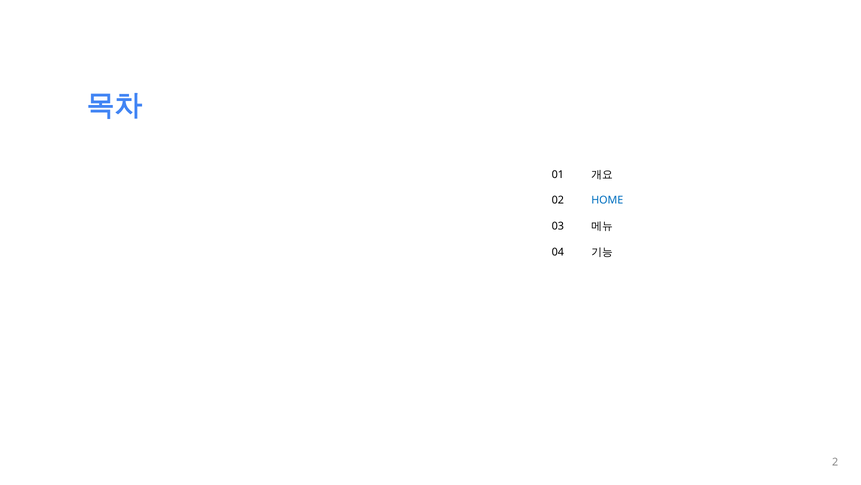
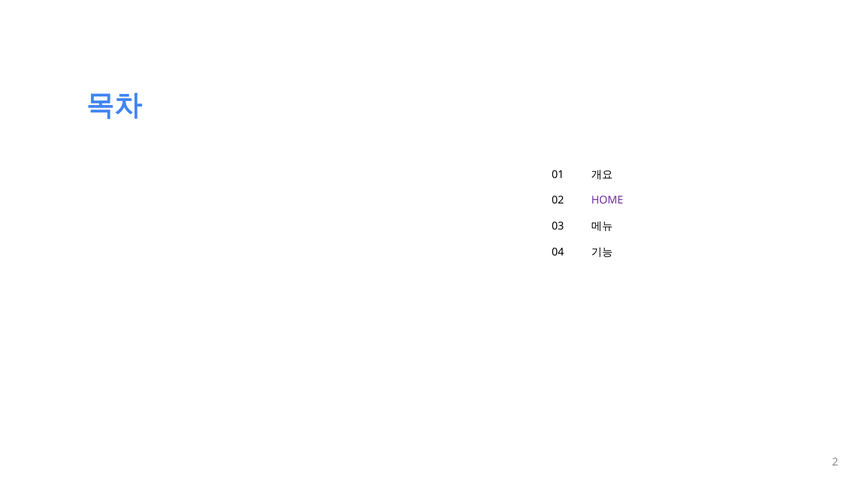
HOME colour: blue -> purple (607, 200)
